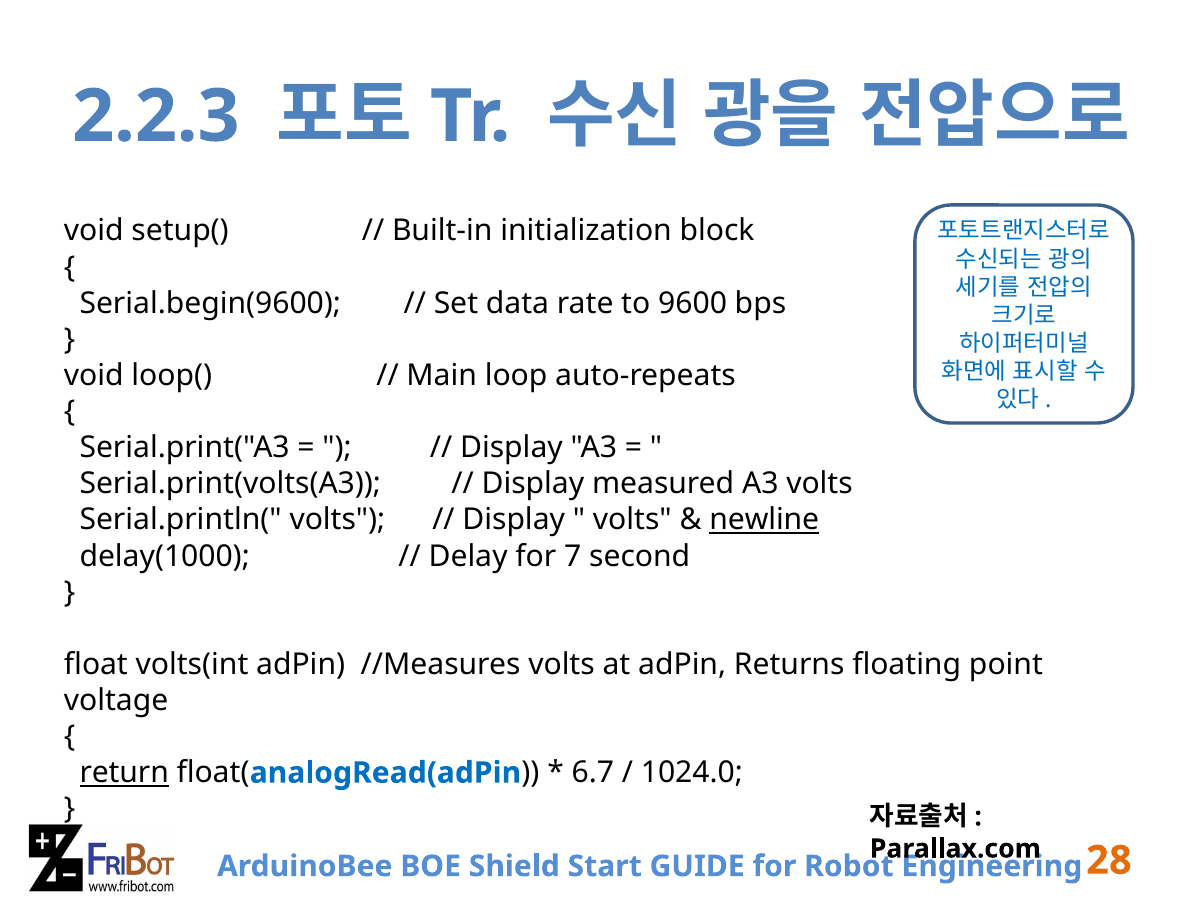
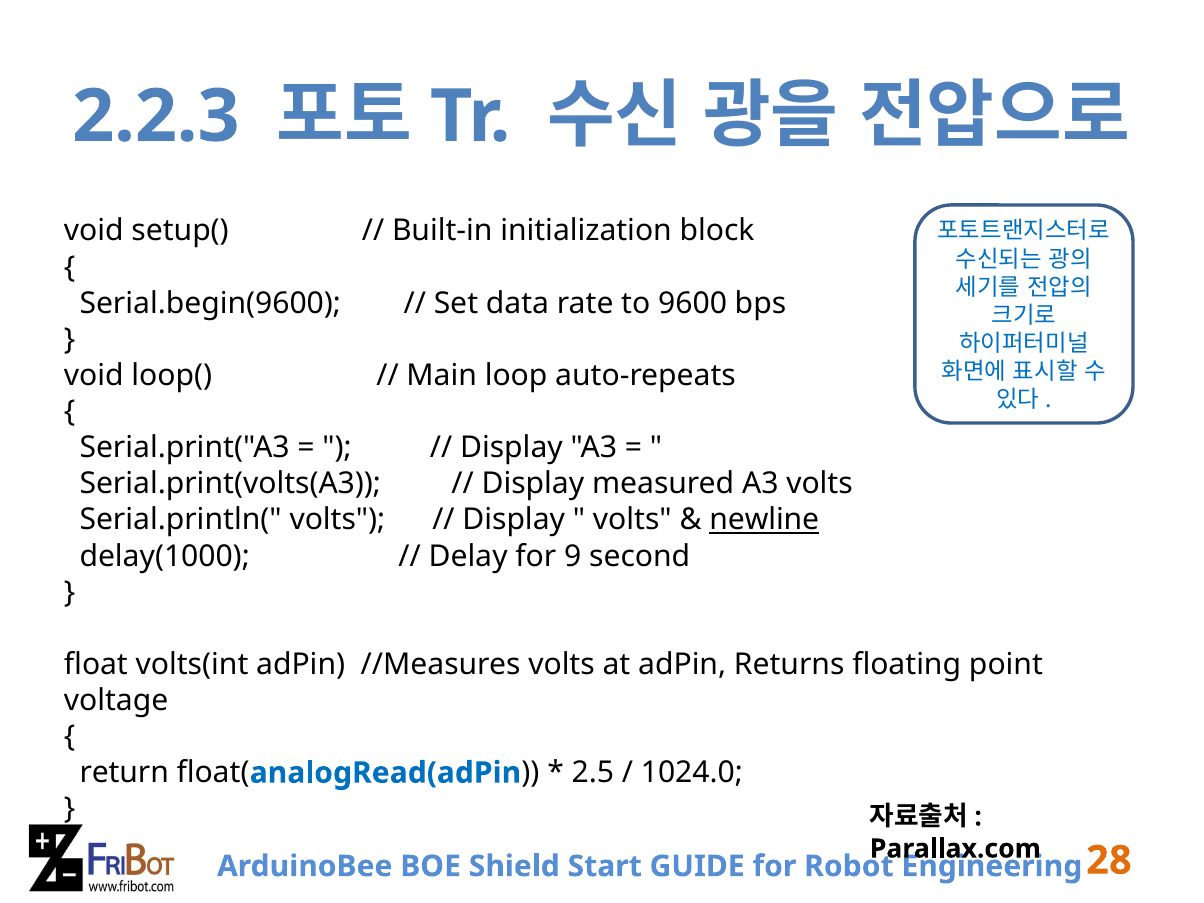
7: 7 -> 9 (573, 556)
return underline: present -> none (124, 773)
6.7: 6.7 -> 2.5 (593, 773)
